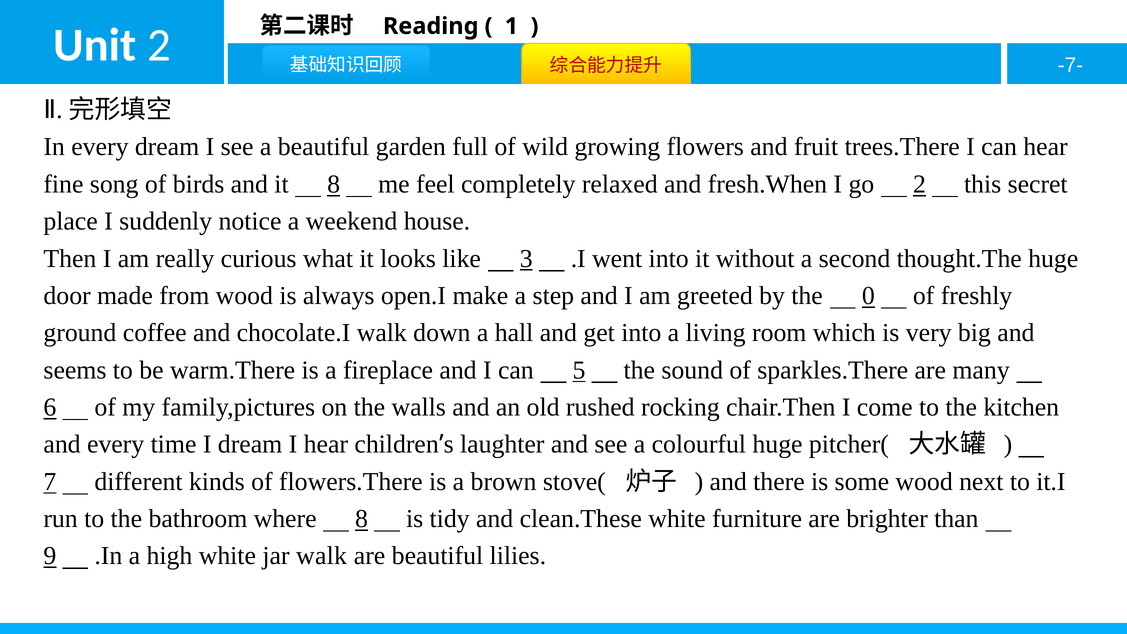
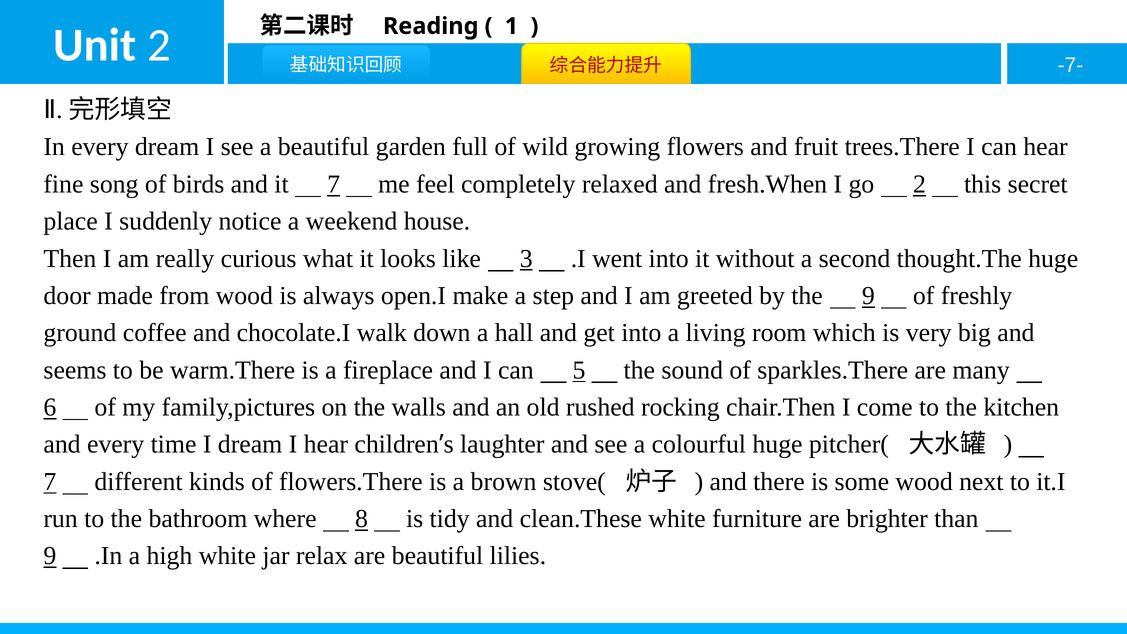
it 8: 8 -> 7 (334, 184)
the 0: 0 -> 9 (868, 296)
jar walk: walk -> relax (322, 556)
